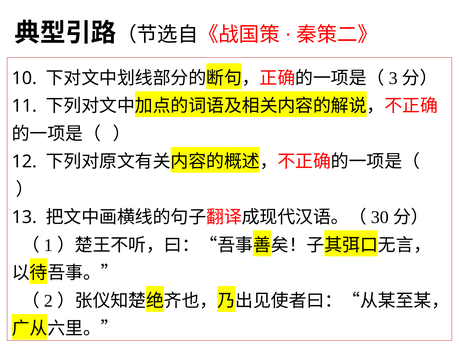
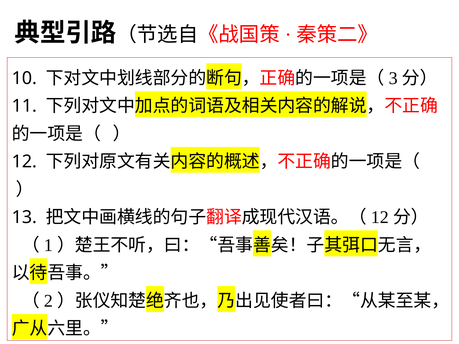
30: 30 -> 12 (380, 218)
